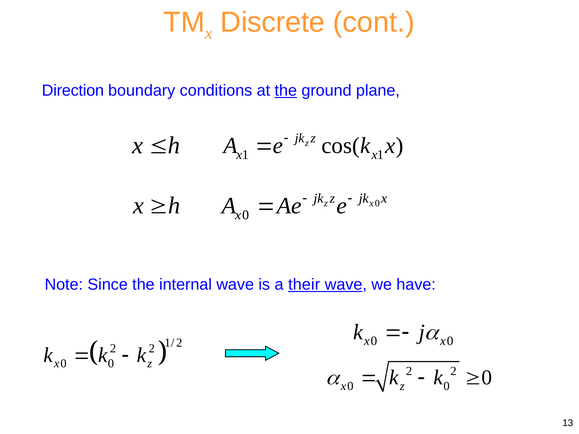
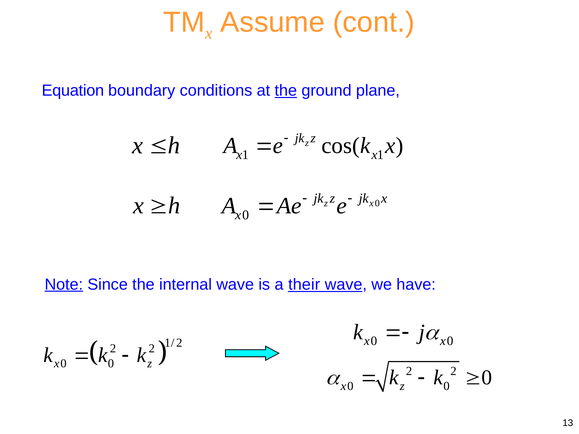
Discrete: Discrete -> Assume (273, 22)
Direction: Direction -> Equation (73, 91)
Note underline: none -> present (64, 285)
